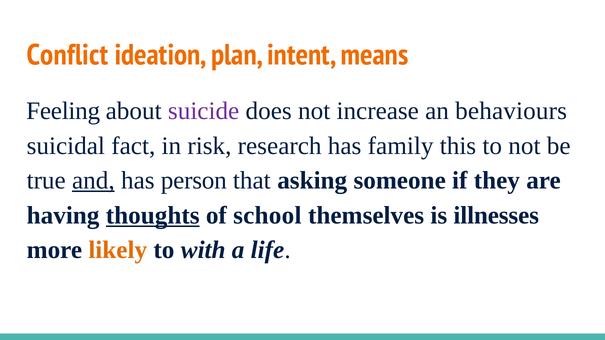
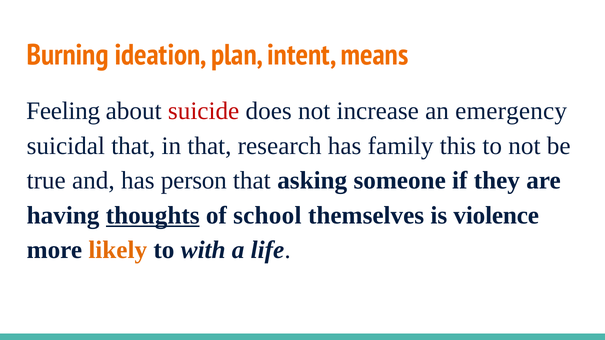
Conflict: Conflict -> Burning (68, 55)
suicide colour: purple -> red (204, 111)
behaviours: behaviours -> emergency (511, 111)
suicidal fact: fact -> that (133, 146)
in risk: risk -> that (209, 146)
and underline: present -> none (93, 181)
illnesses: illnesses -> violence (496, 216)
